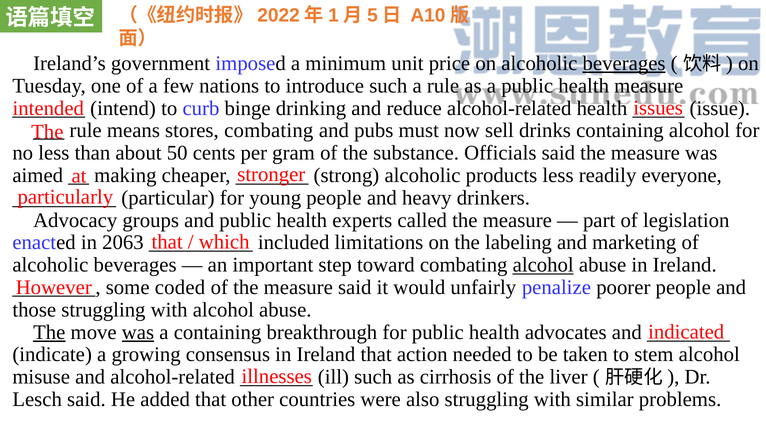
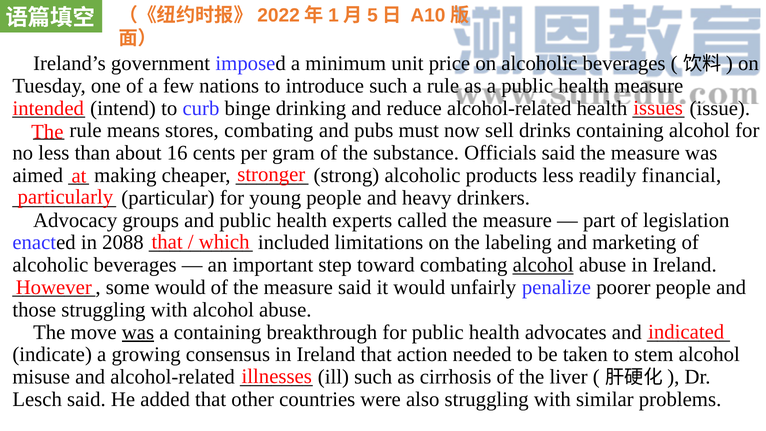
beverages underline: present -> none (624, 63)
50: 50 -> 16 (177, 153)
everyone: everyone -> financial (681, 175)
2063: 2063 -> 2088 (123, 243)
some coded: coded -> would (180, 287)
The underline: present -> none (49, 332)
